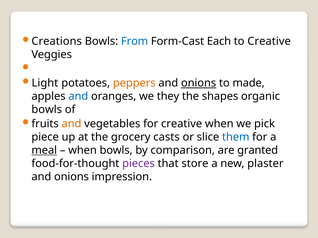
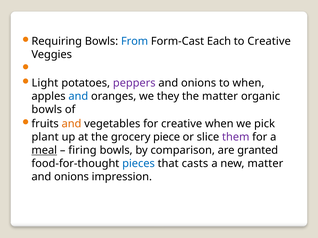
Creations: Creations -> Requiring (57, 41)
peppers colour: orange -> purple (134, 83)
onions underline: present -> none (199, 83)
to made: made -> when (248, 83)
the shapes: shapes -> matter (220, 97)
piece: piece -> plant (45, 137)
casts: casts -> piece (167, 137)
them colour: blue -> purple (236, 137)
when: when -> firing (82, 151)
pieces colour: purple -> blue (139, 164)
store: store -> casts (195, 164)
new plaster: plaster -> matter (265, 164)
